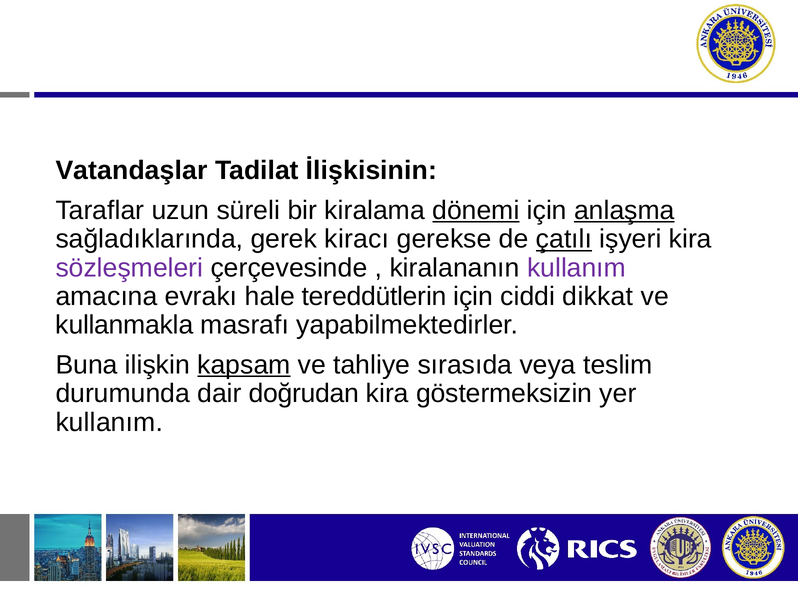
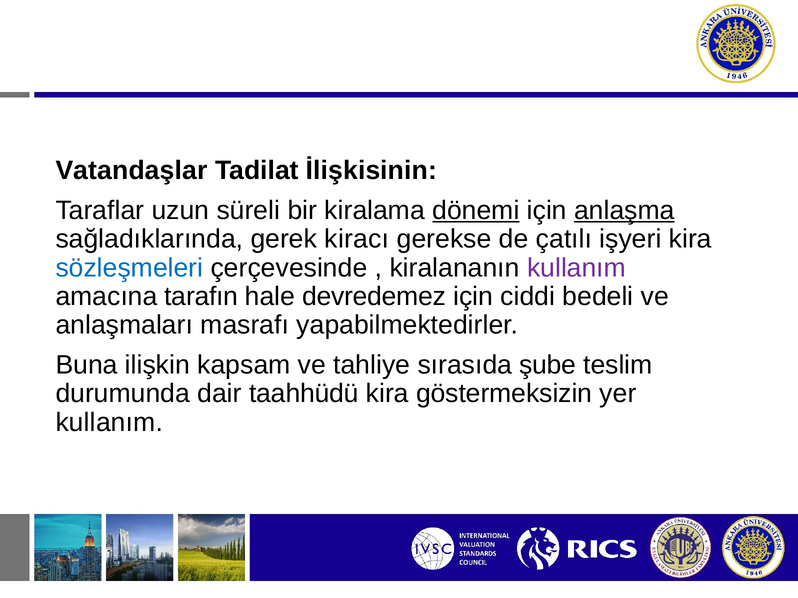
çatılı underline: present -> none (564, 239)
sözleşmeleri colour: purple -> blue (129, 268)
evrakı: evrakı -> tarafın (201, 297)
tereddütlerin: tereddütlerin -> devredemez (374, 297)
dikkat: dikkat -> bedeli (598, 297)
kullanmakla: kullanmakla -> anlaşmaları (124, 325)
kapsam underline: present -> none (244, 365)
veya: veya -> şube (548, 365)
doğrudan: doğrudan -> taahhüdü (304, 394)
